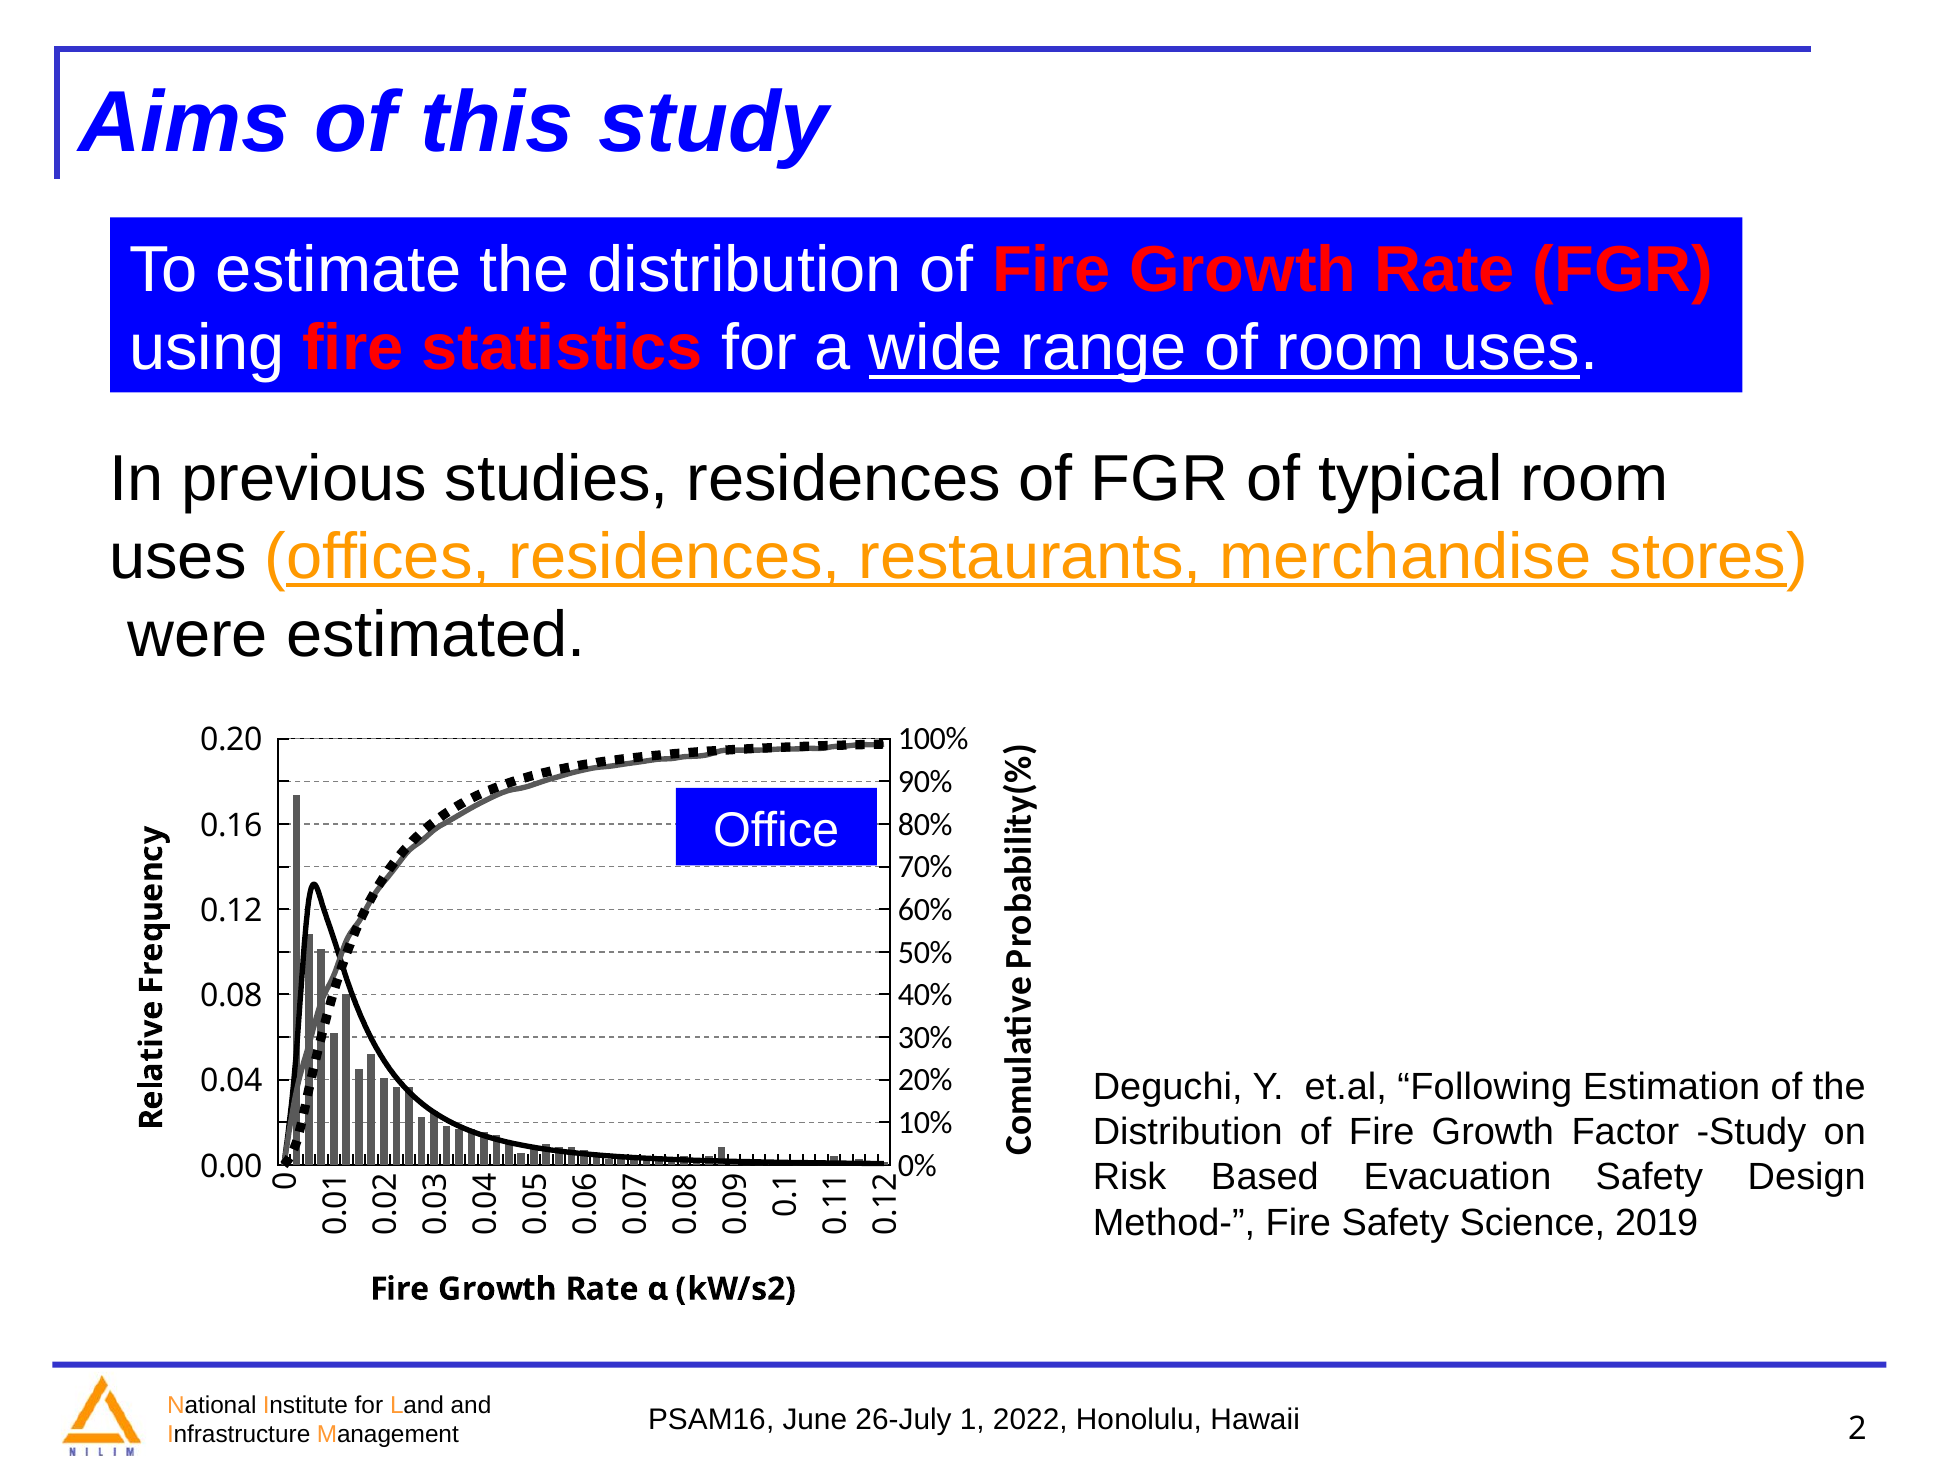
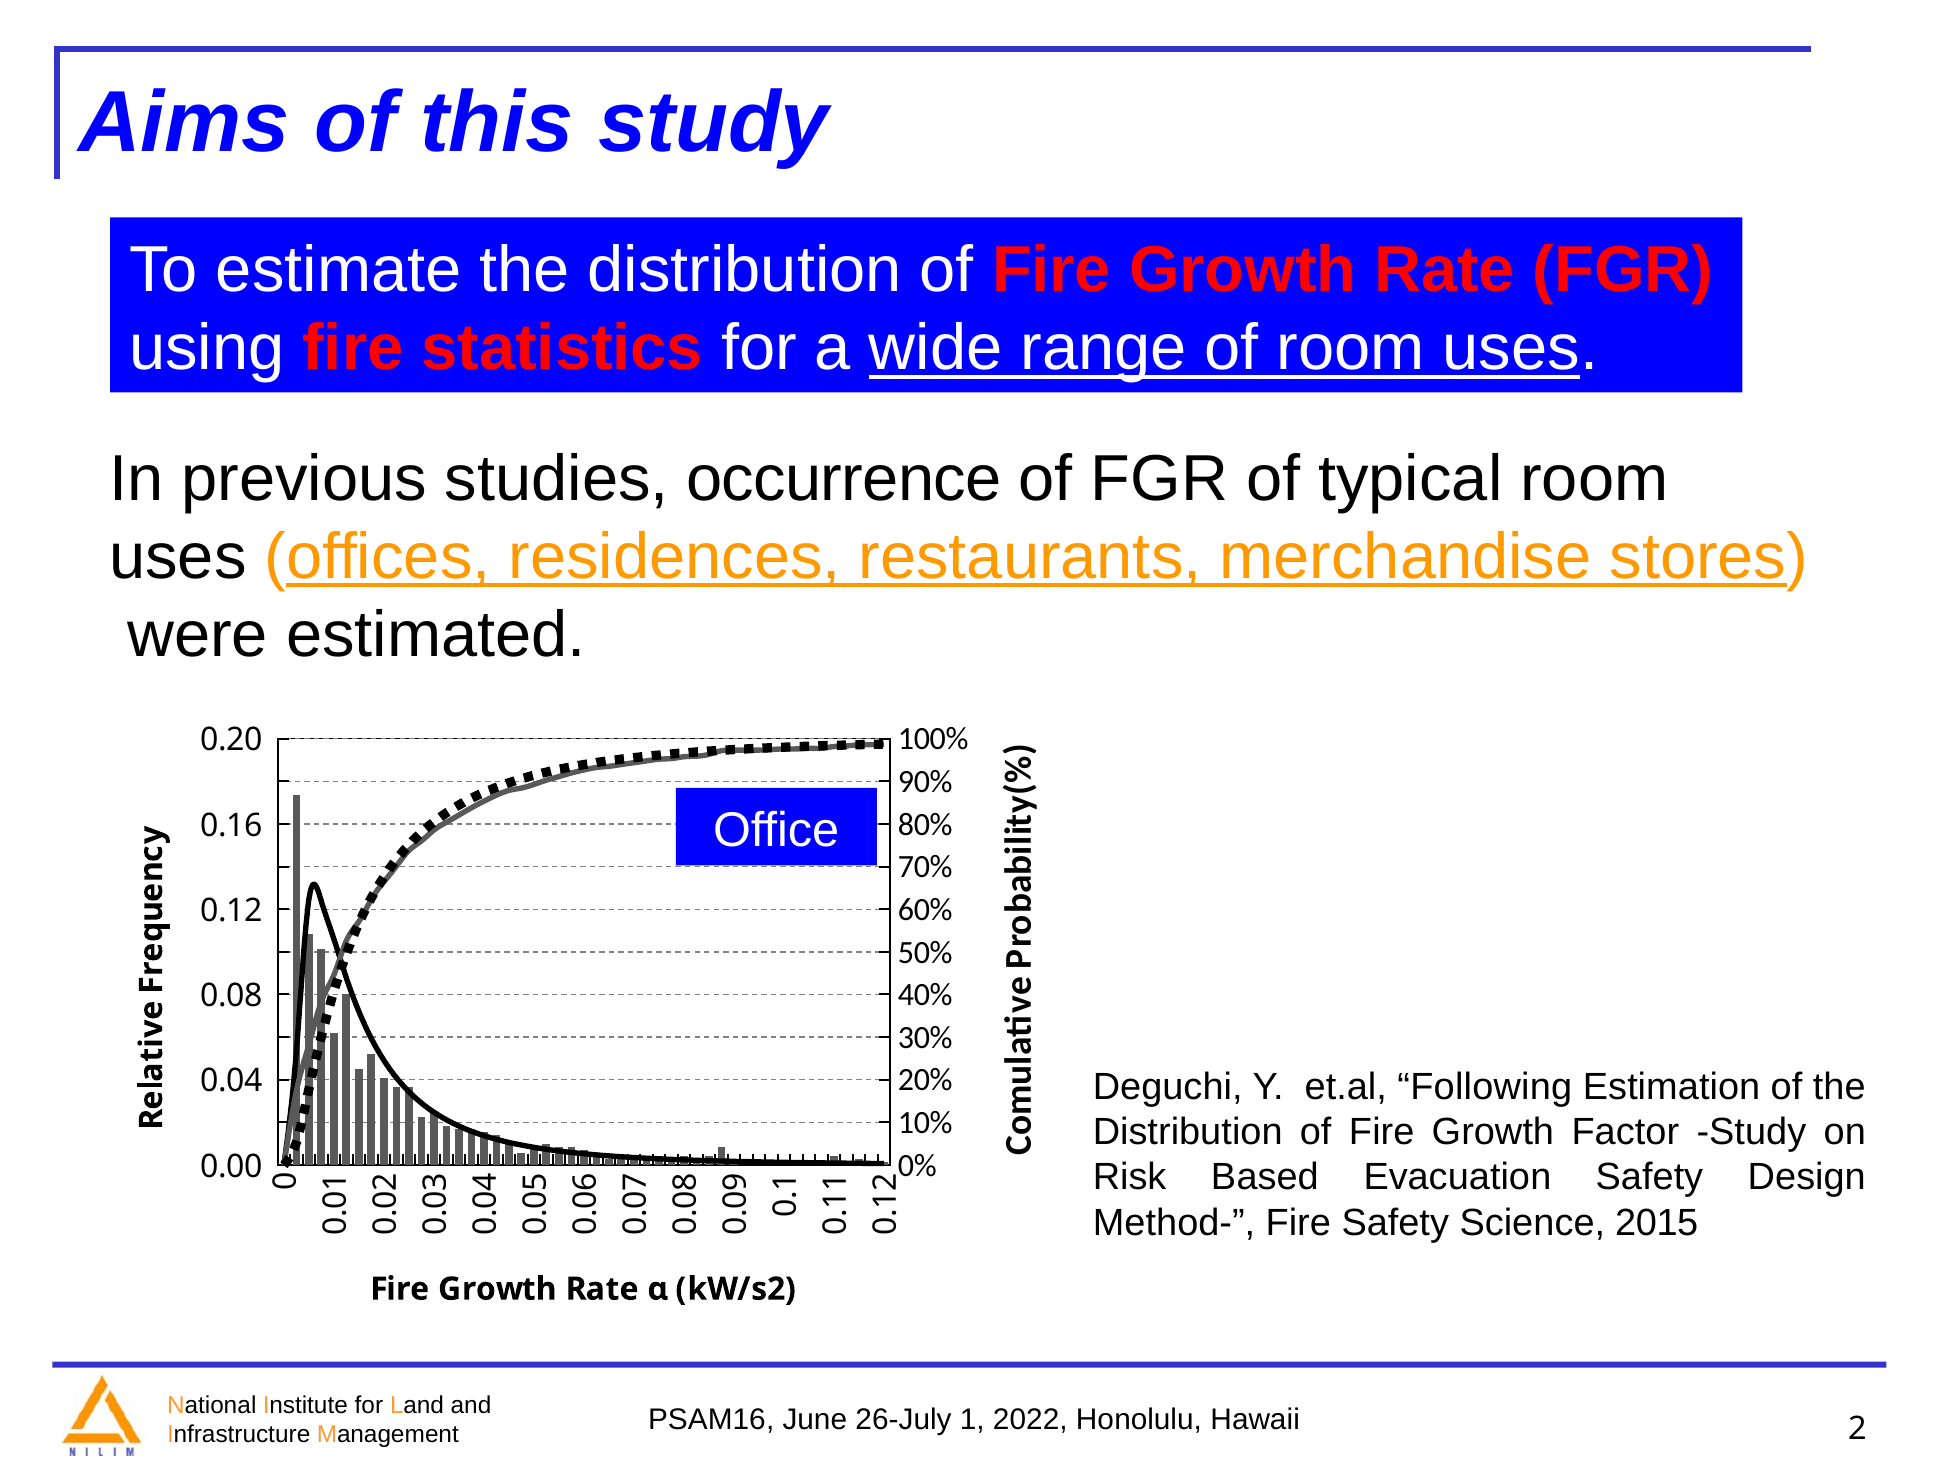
studies residences: residences -> occurrence (844, 479)
2019: 2019 -> 2015 (1657, 1224)
